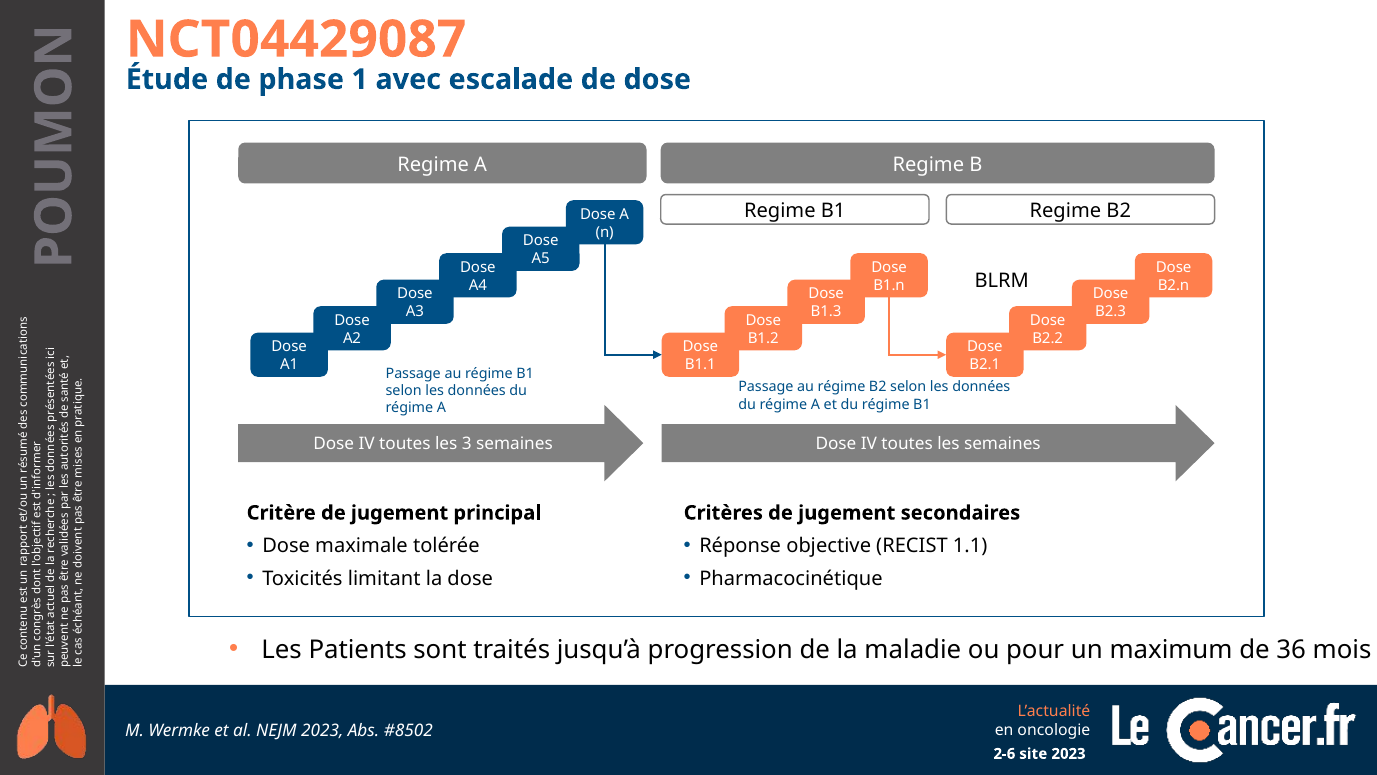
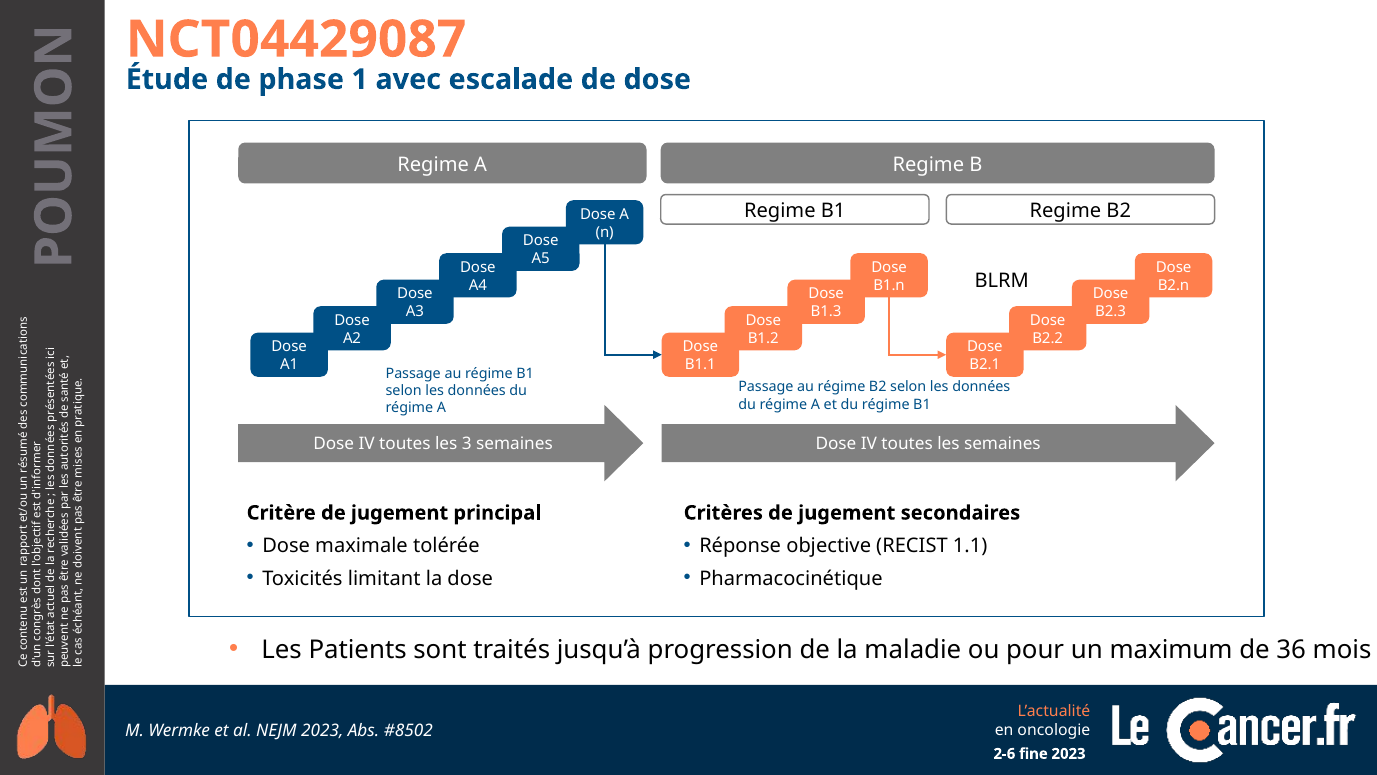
site: site -> fine (1033, 753)
